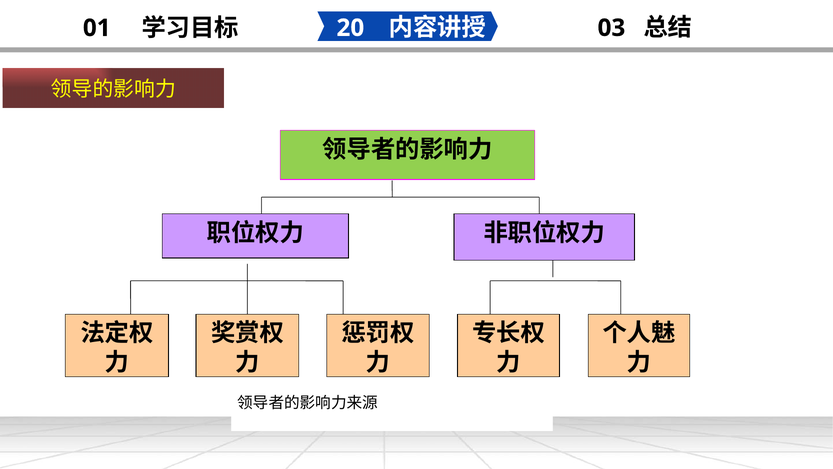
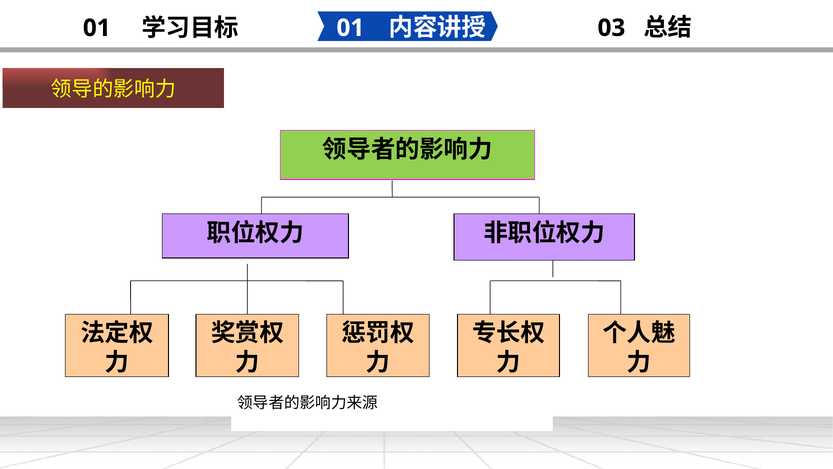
20: 20 -> 01 (350, 28)
